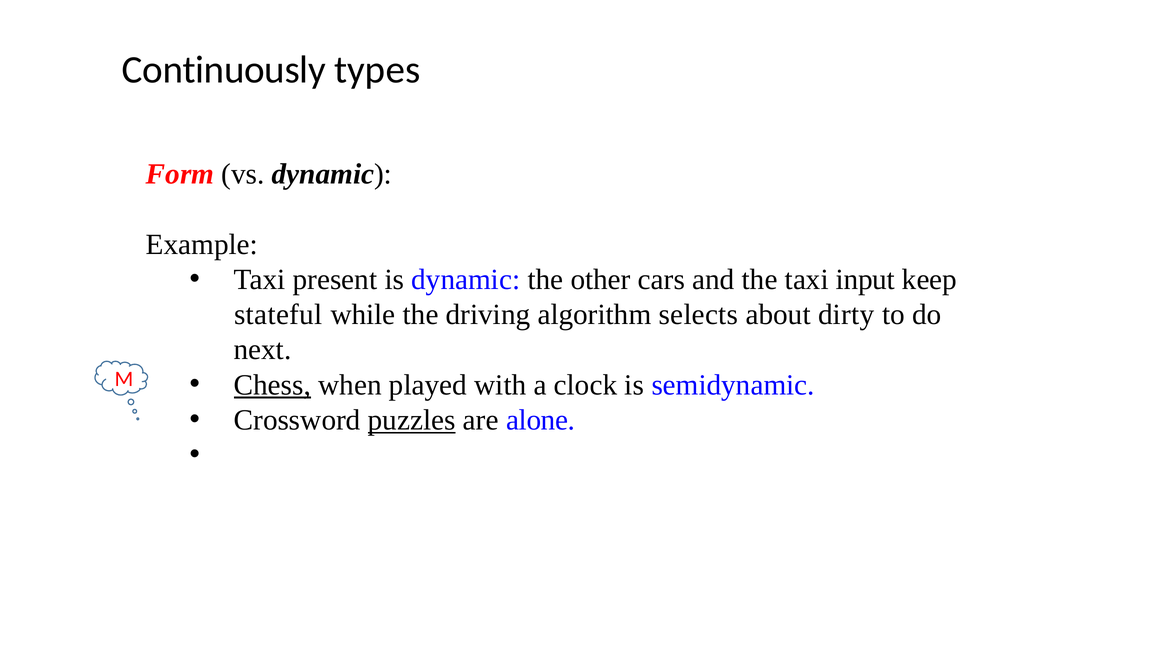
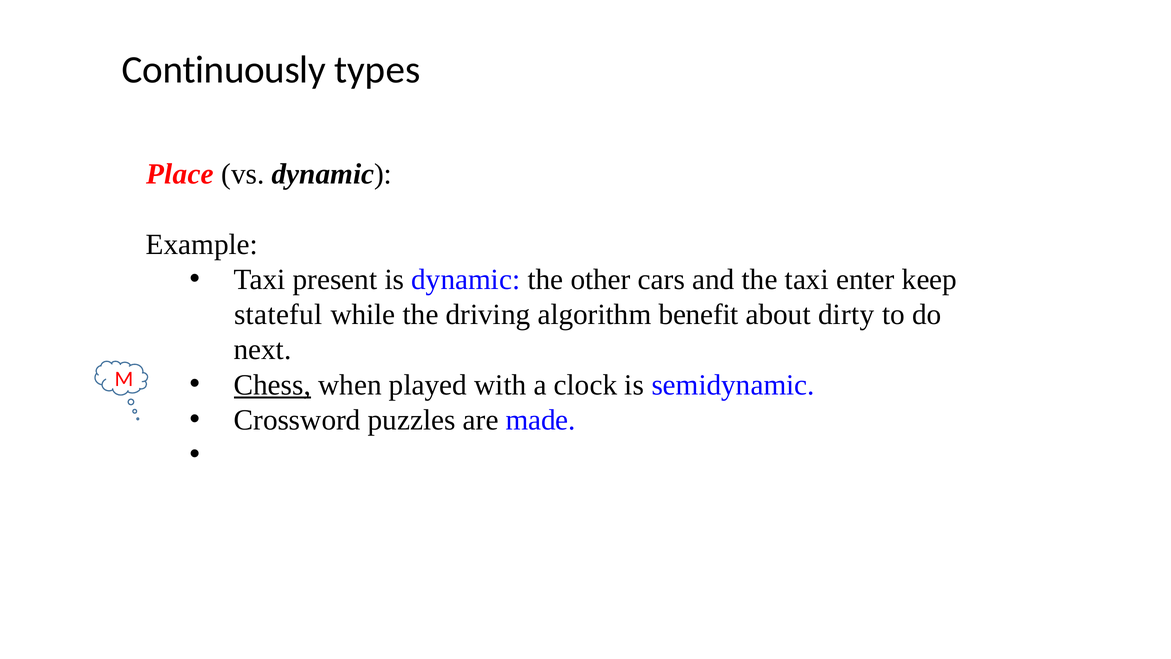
Form: Form -> Place (180, 174)
input: input -> enter (865, 279)
selects: selects -> benefit (699, 314)
puzzles underline: present -> none (412, 420)
alone: alone -> made (541, 420)
